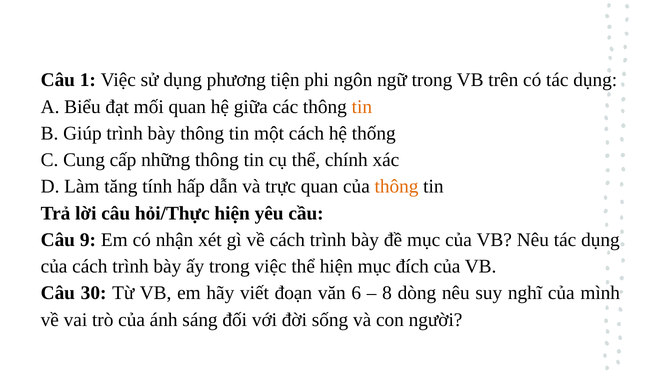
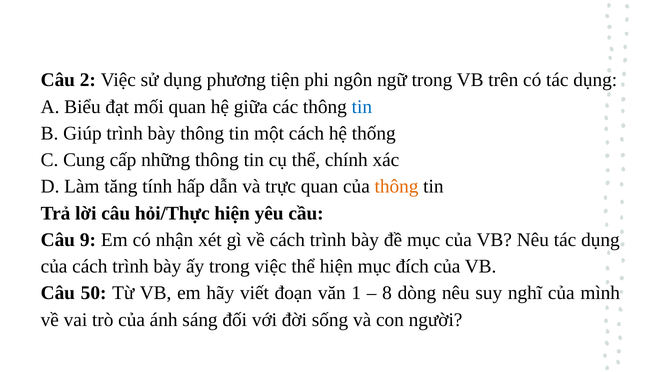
1: 1 -> 2 (88, 80)
tin colour: orange -> blue (362, 107)
30: 30 -> 50 (94, 293)
6: 6 -> 1 (356, 293)
